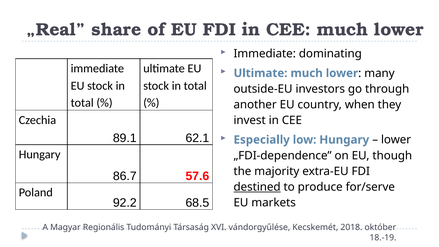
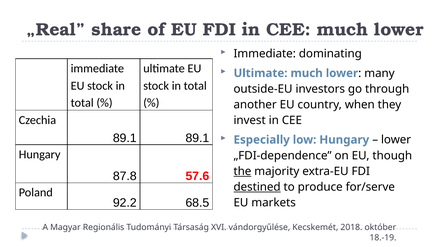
89.1 62.1: 62.1 -> 89.1 (197, 138)
the underline: none -> present (242, 171)
86.7: 86.7 -> 87.8 (125, 176)
